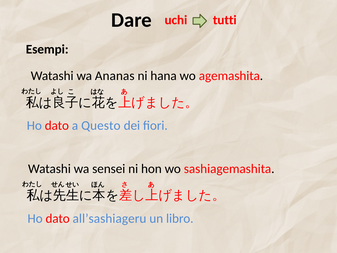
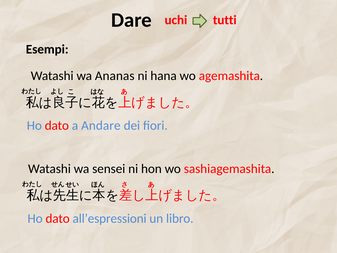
Questo: Questo -> Andare (101, 125)
all’sashiageru: all’sashiageru -> all’espressioni (110, 218)
